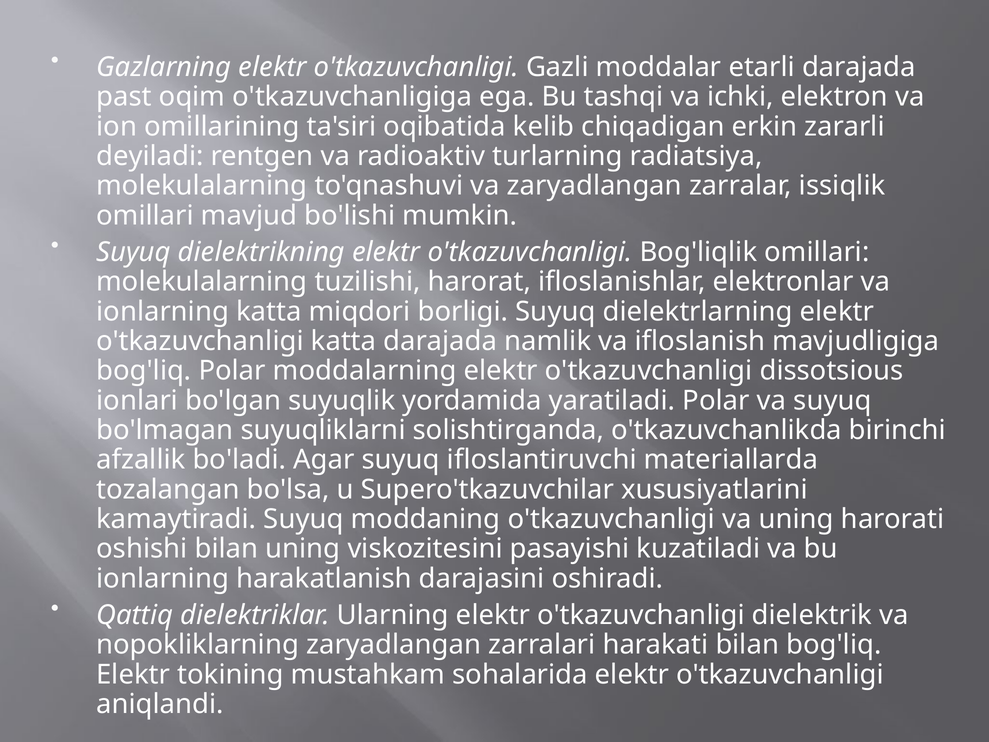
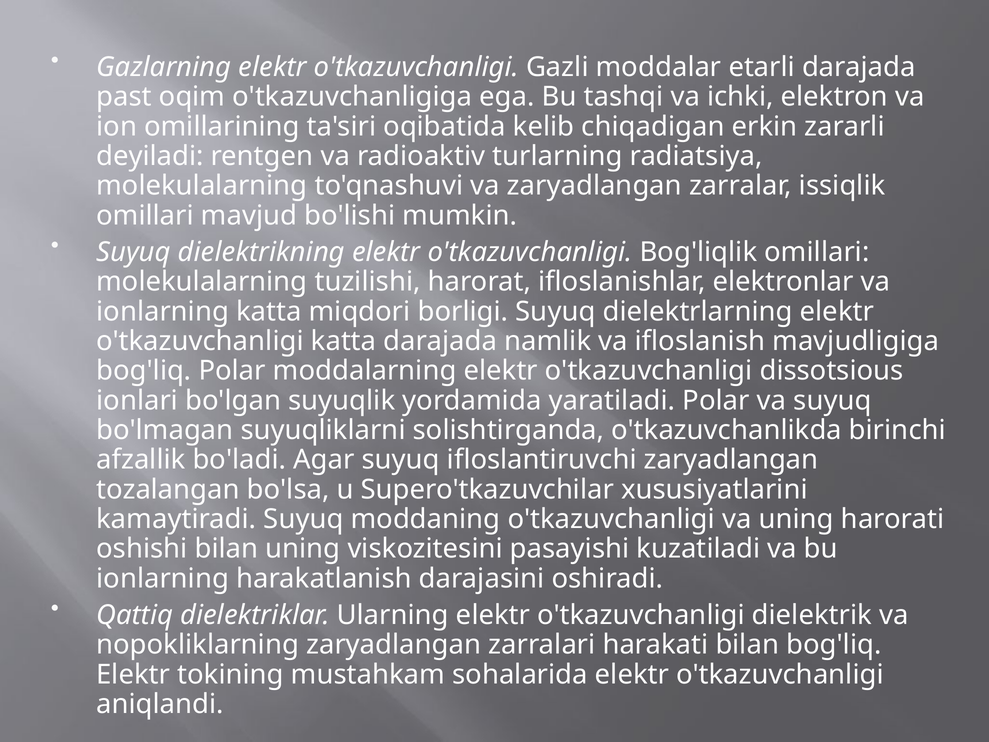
ifloslantiruvchi materiallarda: materiallarda -> zaryadlangan (731, 460)
